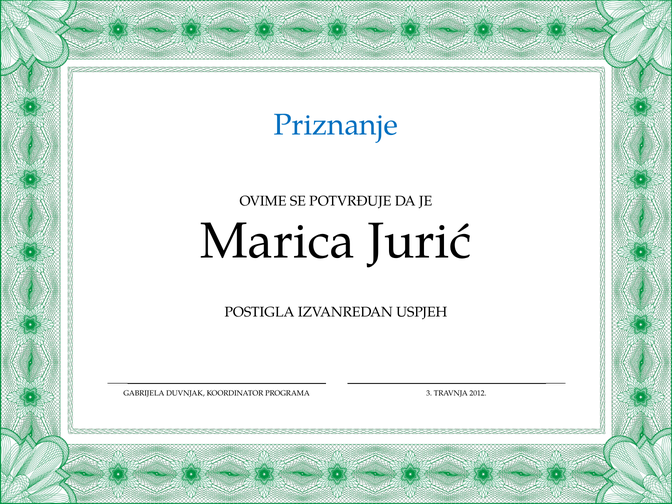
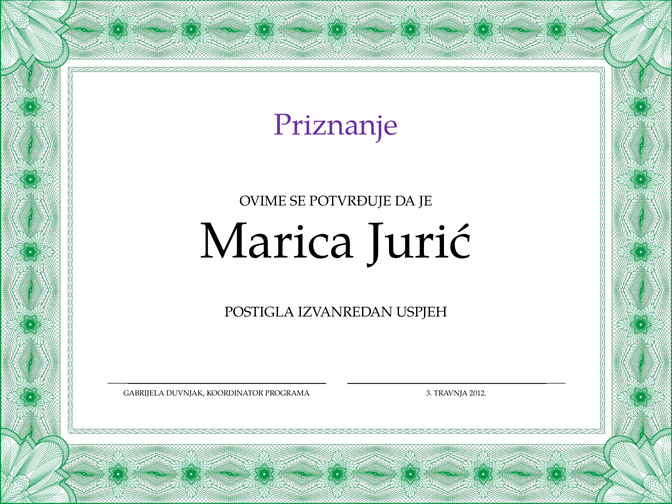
Priznanje colour: blue -> purple (336, 125)
